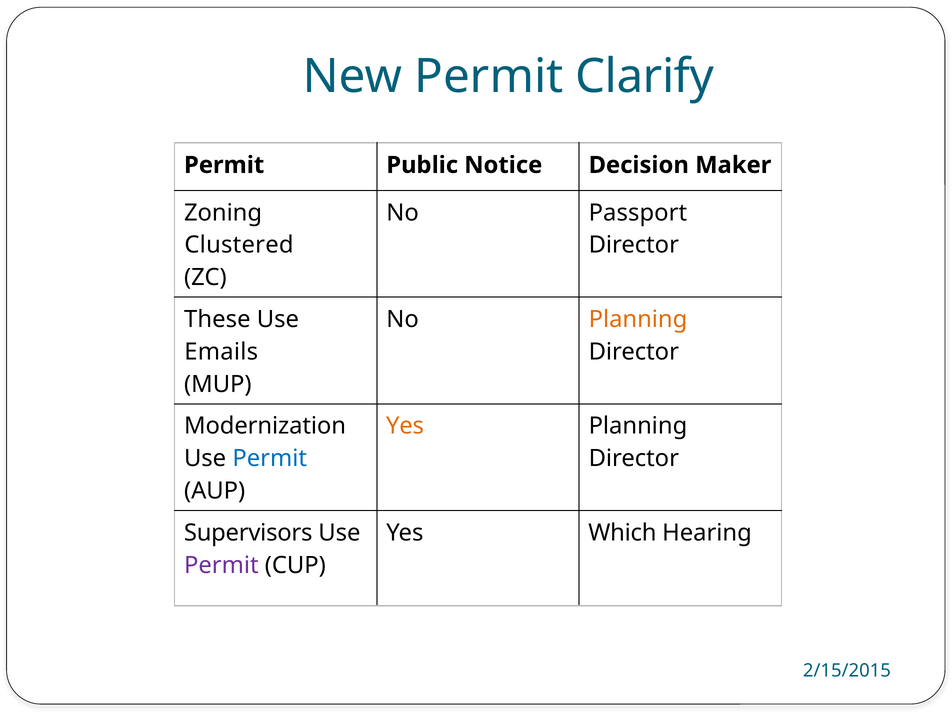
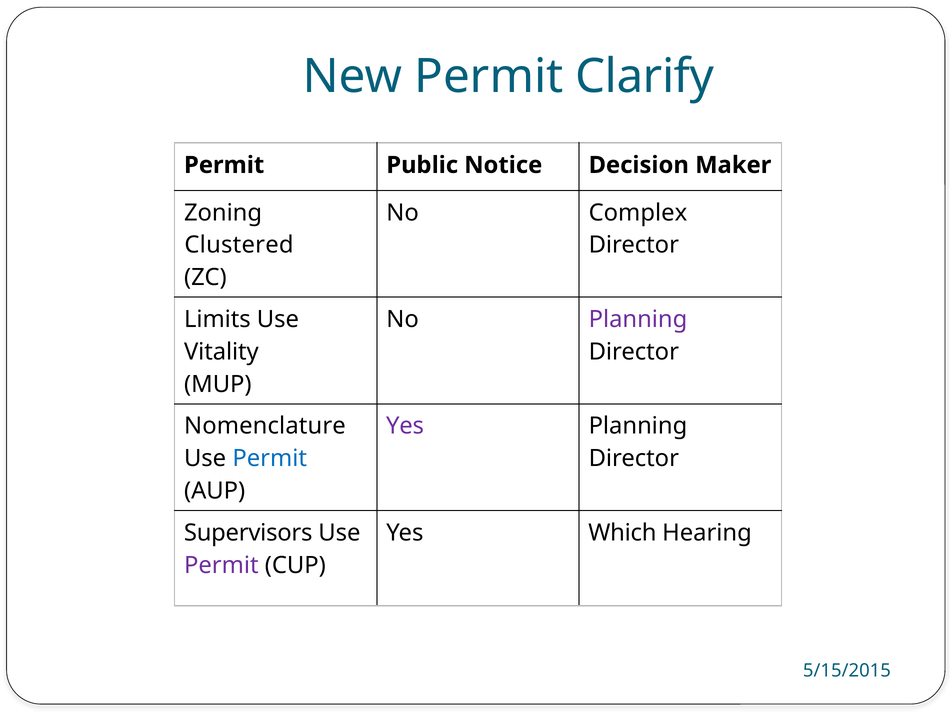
Passport: Passport -> Complex (638, 213)
These: These -> Limits (217, 319)
Planning colour: orange -> purple (638, 319)
Emails: Emails -> Vitality (221, 352)
Modernization: Modernization -> Nomenclature (265, 426)
Yes colour: orange -> purple (405, 426)
2/15/2015: 2/15/2015 -> 5/15/2015 (847, 671)
